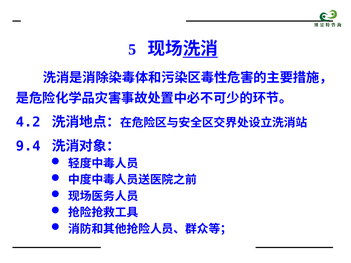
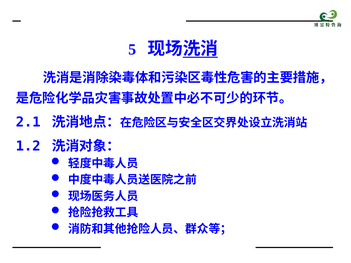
4.2: 4.2 -> 2.1 (28, 122)
9.4: 9.4 -> 1.2 (28, 146)
